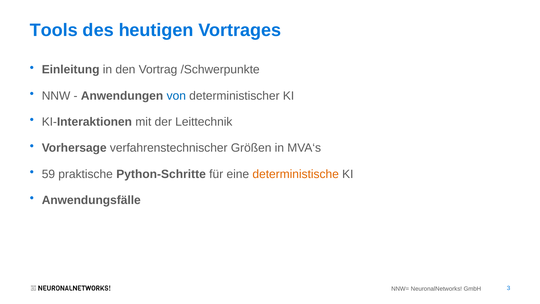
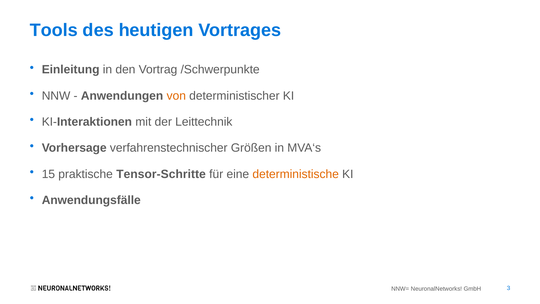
von colour: blue -> orange (176, 96)
59: 59 -> 15 (48, 174)
Python-Schritte: Python-Schritte -> Tensor-Schritte (161, 174)
